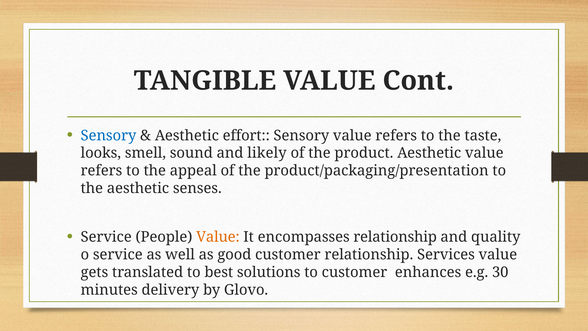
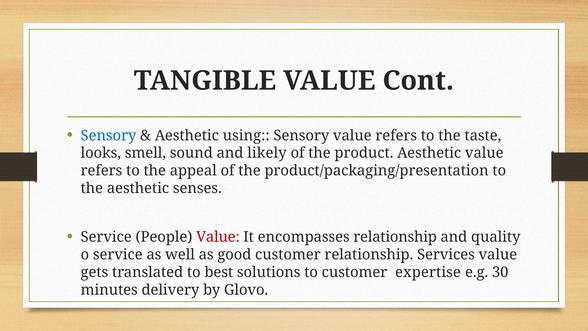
effort: effort -> using (246, 135)
Value colour: orange -> red (218, 237)
enhances: enhances -> expertise (428, 272)
